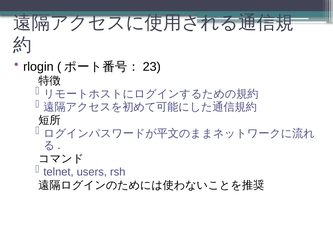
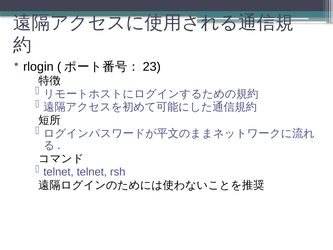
telnet users: users -> telnet (92, 172)
